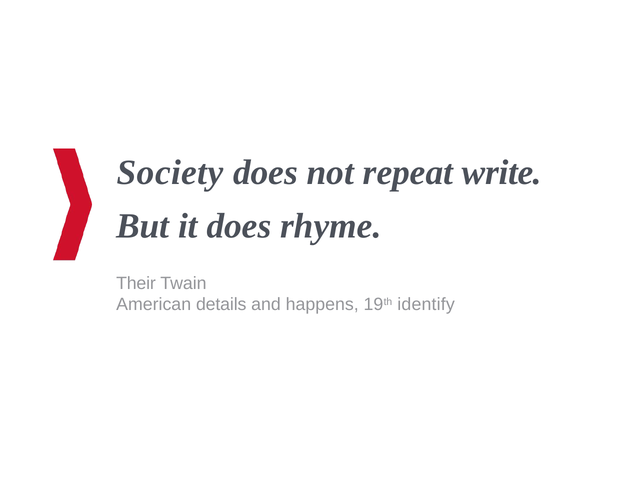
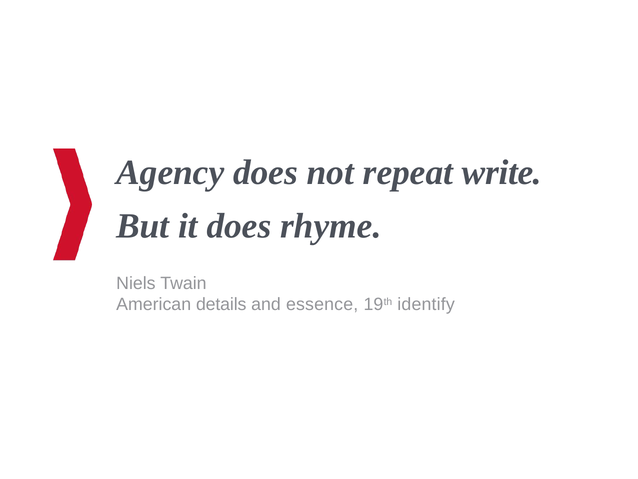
Society: Society -> Agency (170, 173)
Their: Their -> Niels (136, 283)
happens: happens -> essence (322, 304)
